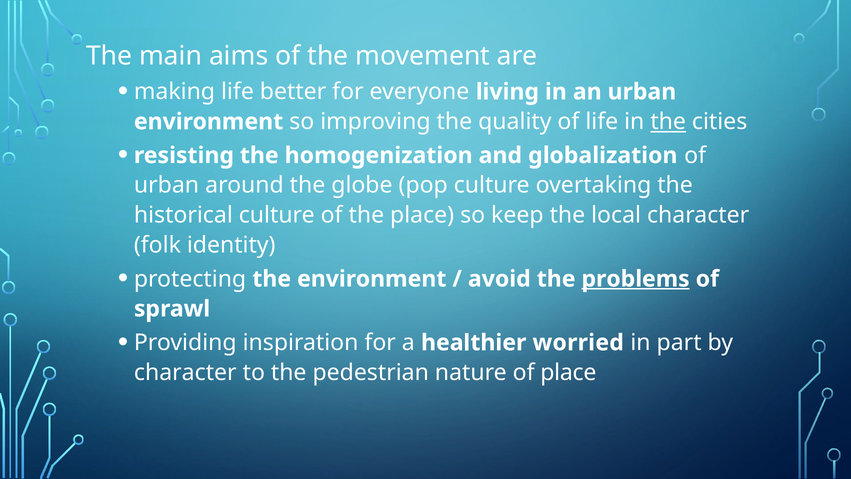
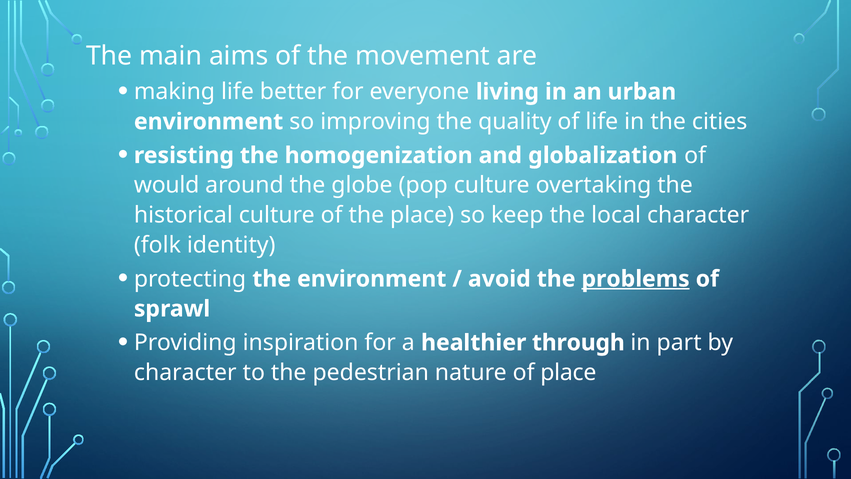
the underline: present -> none (668, 122)
urban: urban -> would (167, 185)
worried: worried -> through (578, 342)
